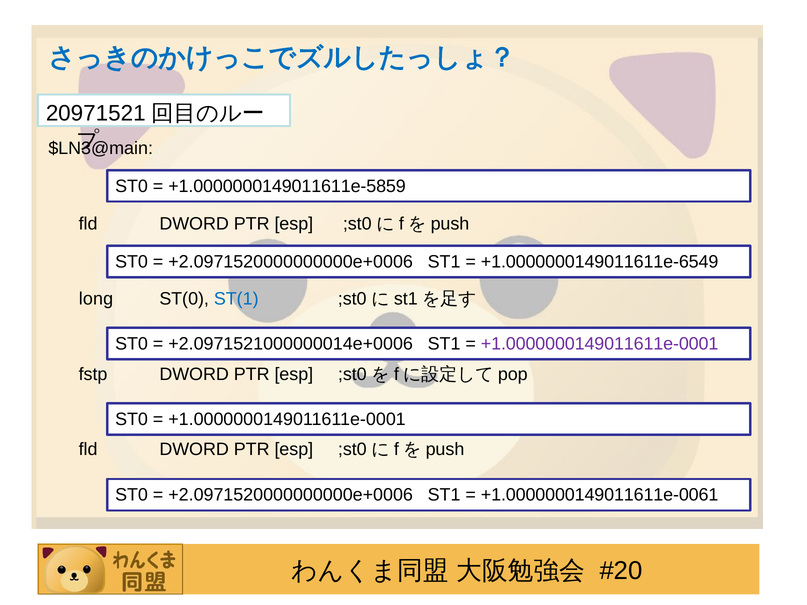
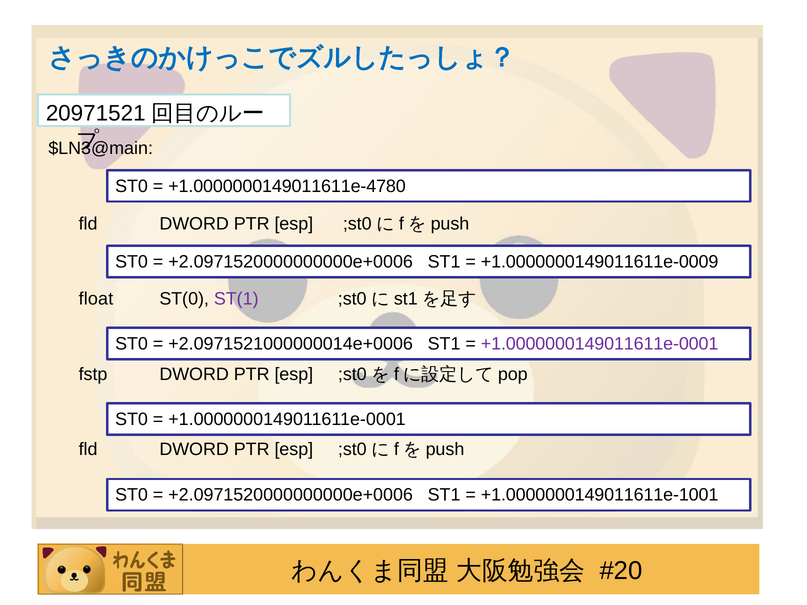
+1.0000000149011611e-5859: +1.0000000149011611e-5859 -> +1.0000000149011611e-4780 (287, 186)
+1.0000000149011611e-6549: +1.0000000149011611e-6549 -> +1.0000000149011611e-0009 (600, 262)
long: long -> float (96, 299)
ST(1 colour: blue -> purple (236, 299)
+1.0000000149011611e-0061: +1.0000000149011611e-0061 -> +1.0000000149011611e-1001 (600, 495)
